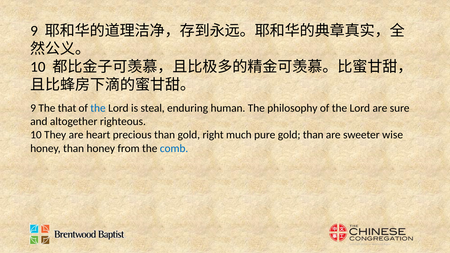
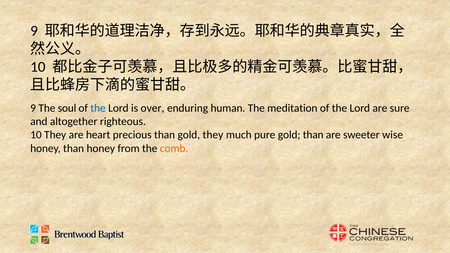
that: that -> soul (67, 108)
steal: steal -> over (153, 108)
philosophy: philosophy -> meditation (292, 108)
gold right: right -> they (213, 135)
comb colour: blue -> orange (174, 149)
